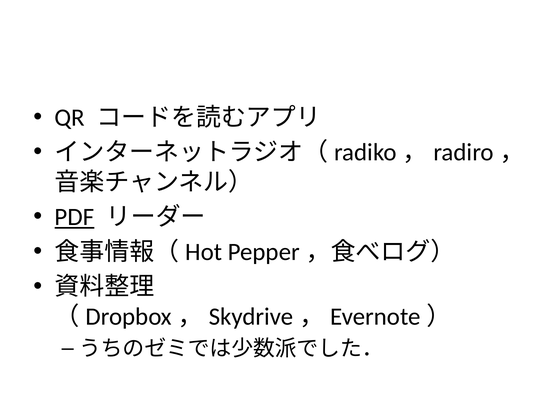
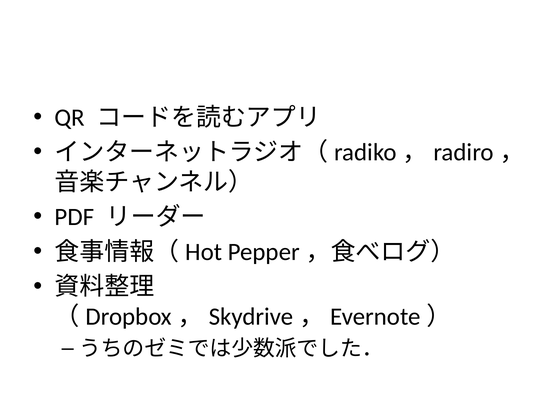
PDF underline: present -> none (74, 217)
